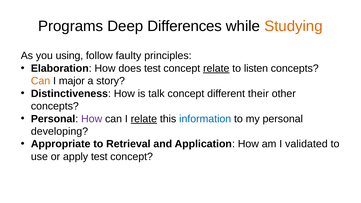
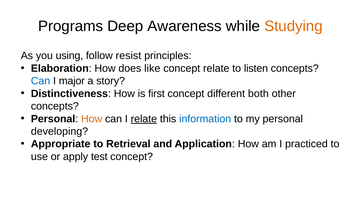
Differences: Differences -> Awareness (185, 26)
faulty: faulty -> resist (128, 56)
does test: test -> like (152, 68)
relate underline: present -> none (216, 68)
Can colour: orange -> blue (41, 81)
talk: talk -> first (157, 94)
their: their -> both (258, 94)
How colour: purple -> orange (92, 119)
validated: validated -> practiced (306, 144)
